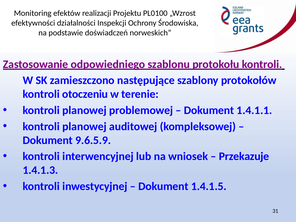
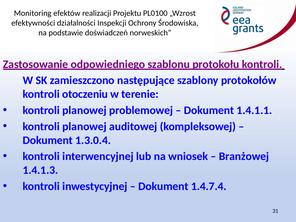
9.6.5.9: 9.6.5.9 -> 1.3.0.4 (93, 140)
Przekazuje: Przekazuje -> Branżowej (244, 156)
1.4.1.5: 1.4.1.5 -> 1.4.7.4 (209, 186)
